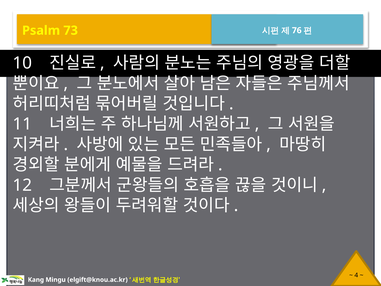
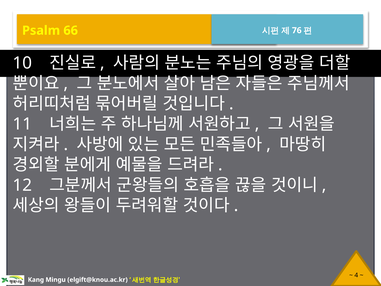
73: 73 -> 66 (71, 30)
